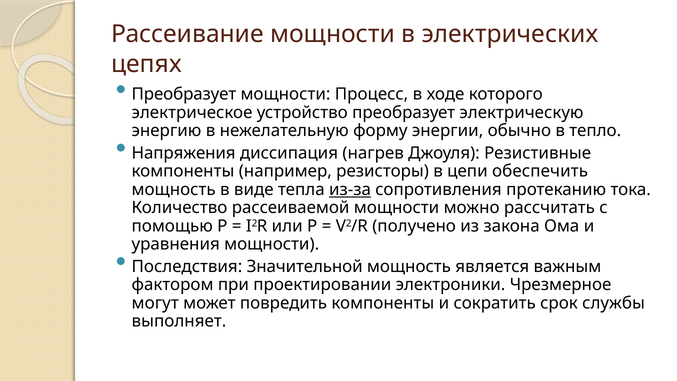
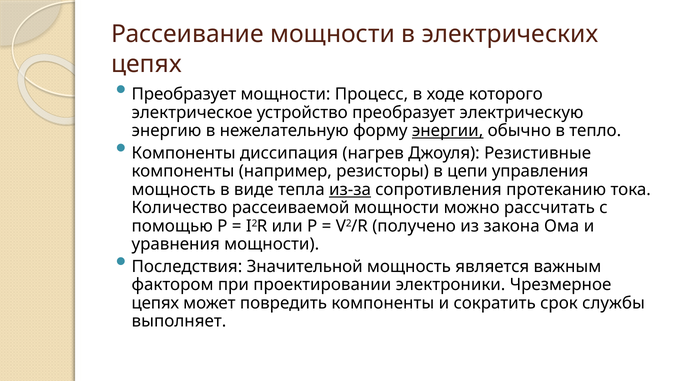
энергии underline: none -> present (448, 131)
Напряжения: Напряжения -> Компоненты (184, 153)
обеспечить: обеспечить -> управления (540, 171)
могут: могут -> цепях (155, 303)
